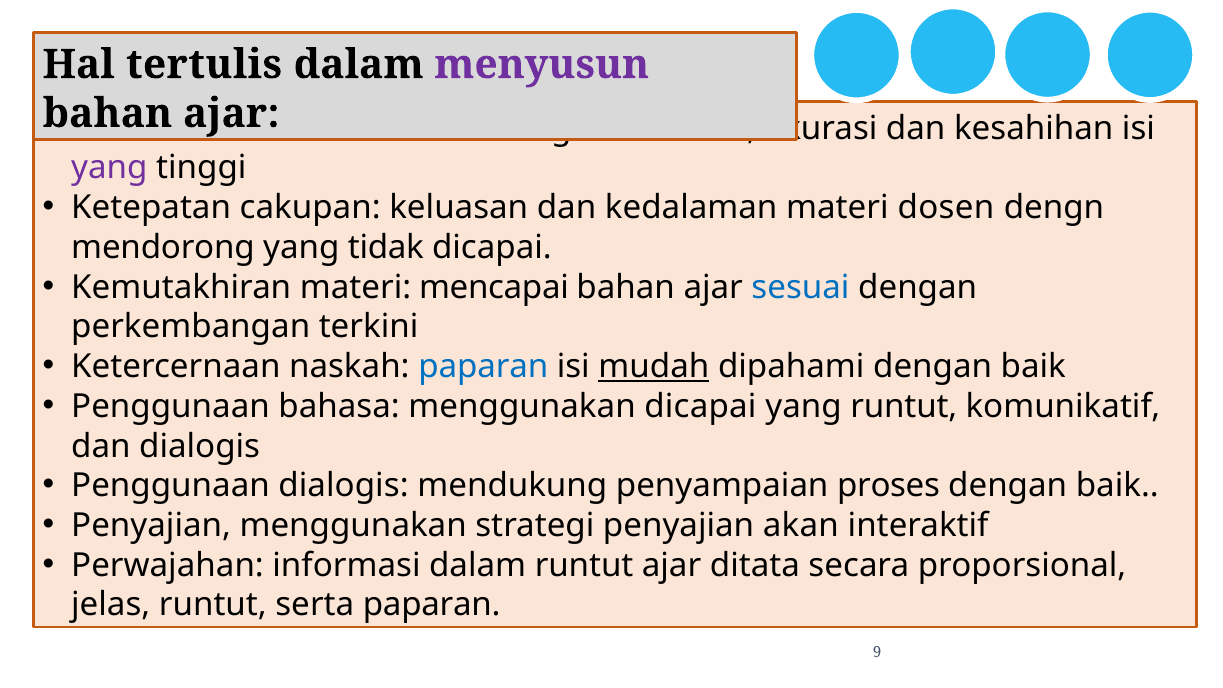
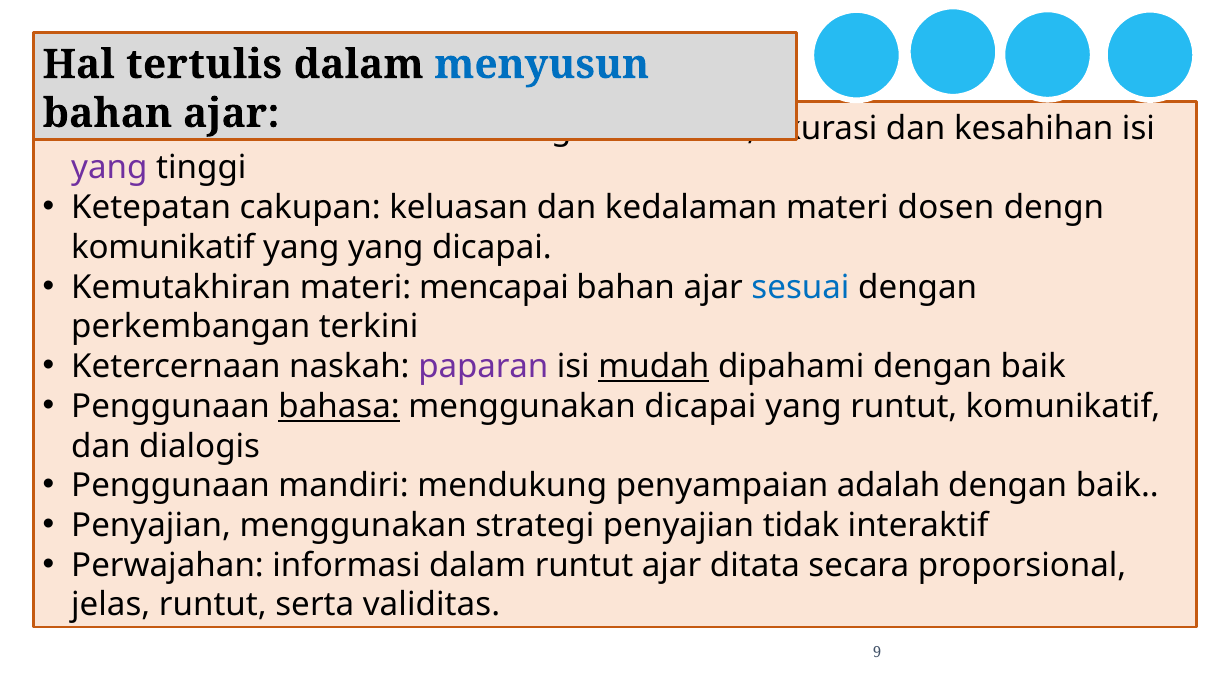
menyusun colour: purple -> blue (542, 65)
mendorong: mendorong -> komunikatif (163, 247)
yang tidak: tidak -> yang (386, 247)
paparan colour: blue -> purple (483, 367)
bahasa underline: none -> present (339, 406)
Penggunaan dialogis: dialogis -> mandiri (344, 486)
proses: proses -> adalah (889, 486)
akan: akan -> tidak (801, 525)
serta paparan: paparan -> validitas (432, 605)
